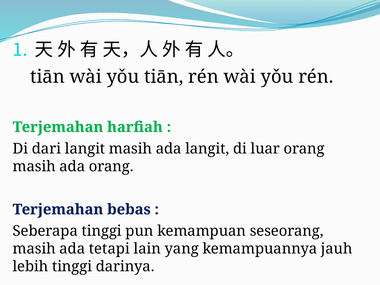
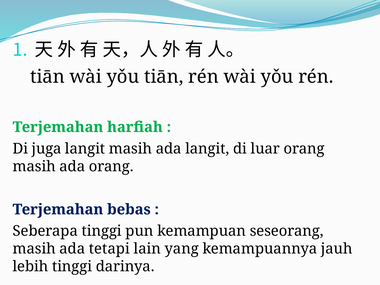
dari: dari -> juga (47, 149)
